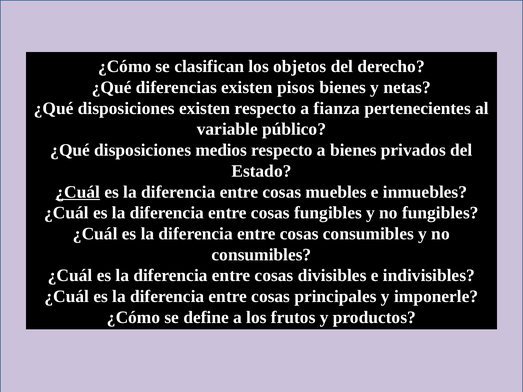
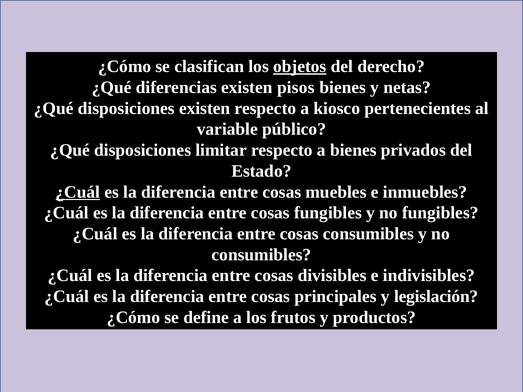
objetos underline: none -> present (300, 67)
fianza: fianza -> kiosco (337, 108)
medios: medios -> limitar (221, 150)
imponerle: imponerle -> legislación (436, 297)
